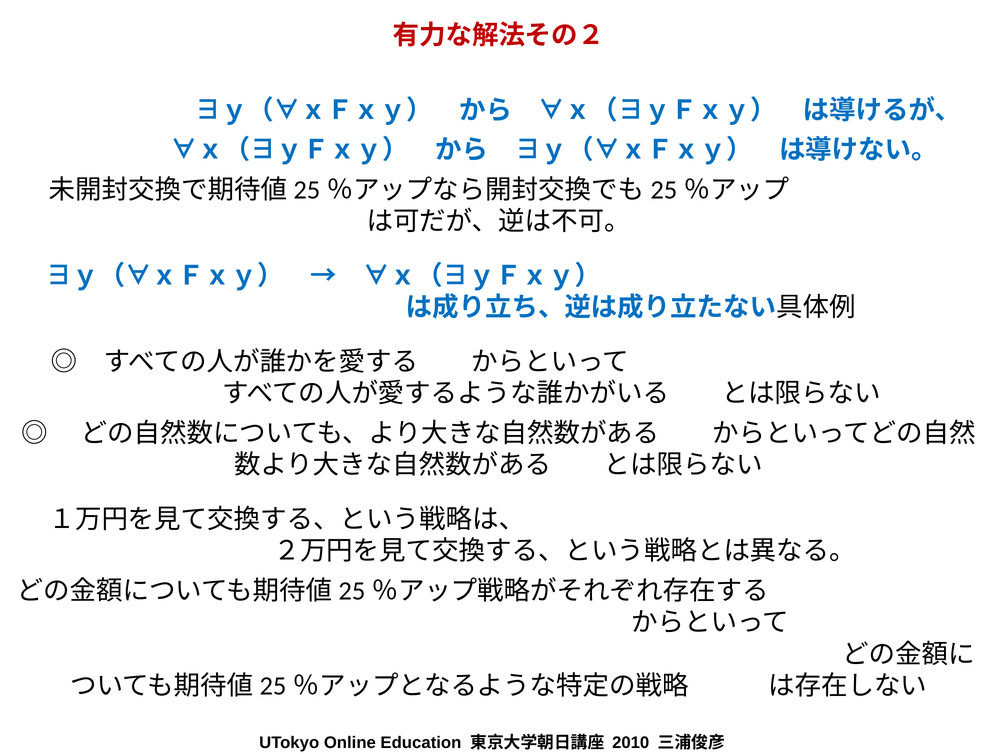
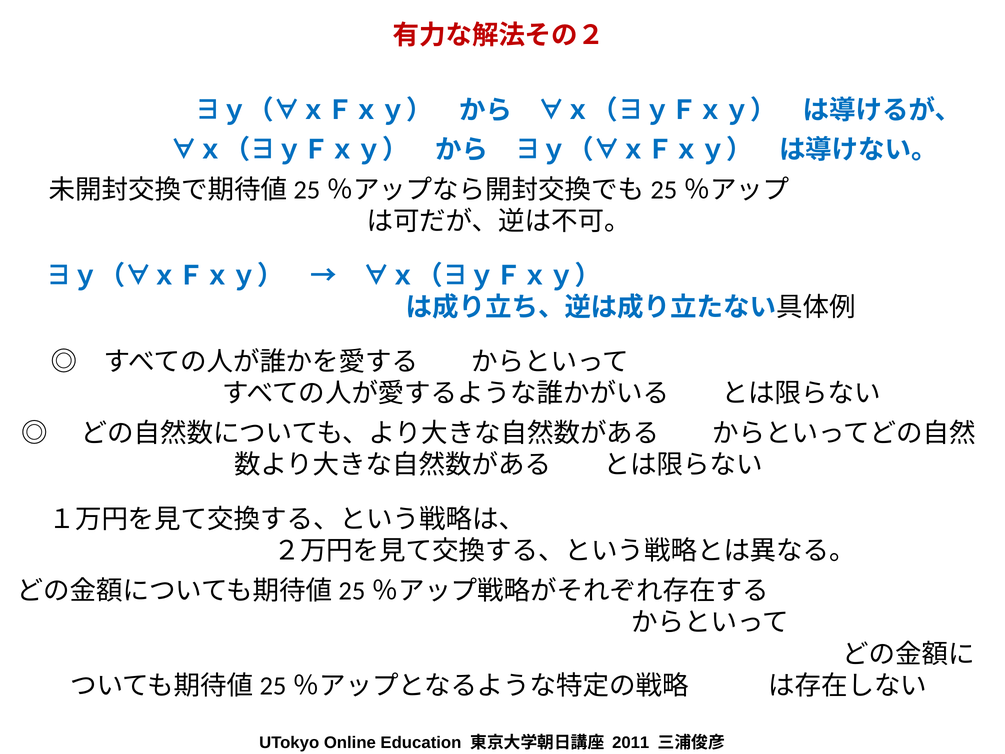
2010: 2010 -> 2011 (631, 743)
